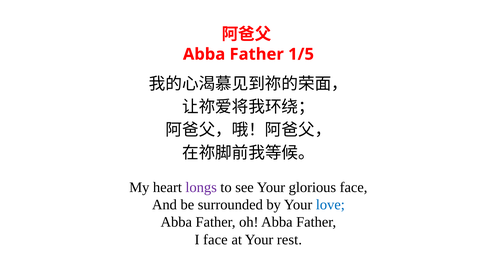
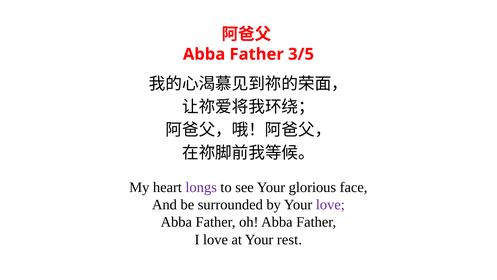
1/5: 1/5 -> 3/5 (301, 54)
love colour: blue -> purple (330, 204)
I face: face -> love (215, 239)
